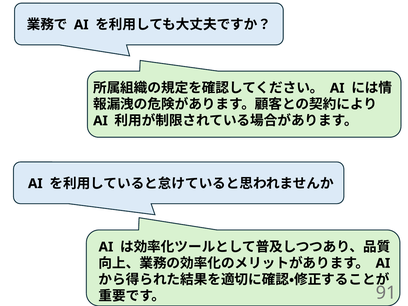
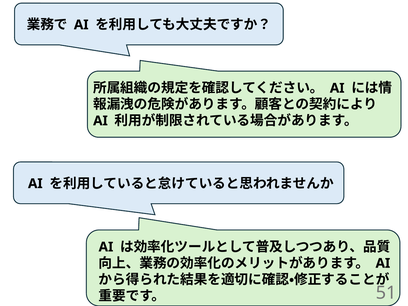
91: 91 -> 51 (386, 293)
